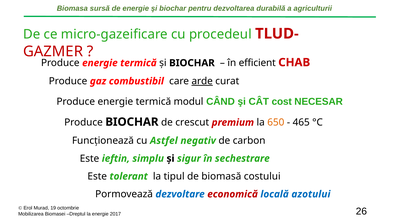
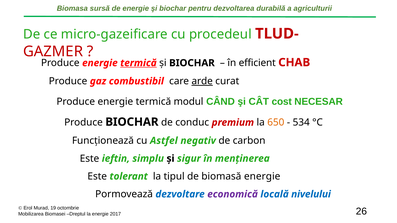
termică underline: none -> present (138, 63)
crescut: crescut -> conduc (192, 123)
465: 465 -> 534 (301, 123)
sechestrare: sechestrare -> menţinerea (242, 159)
biomasă costului: costului -> energie (262, 177)
economică colour: red -> purple (233, 194)
azotului: azotului -> nivelului (311, 194)
